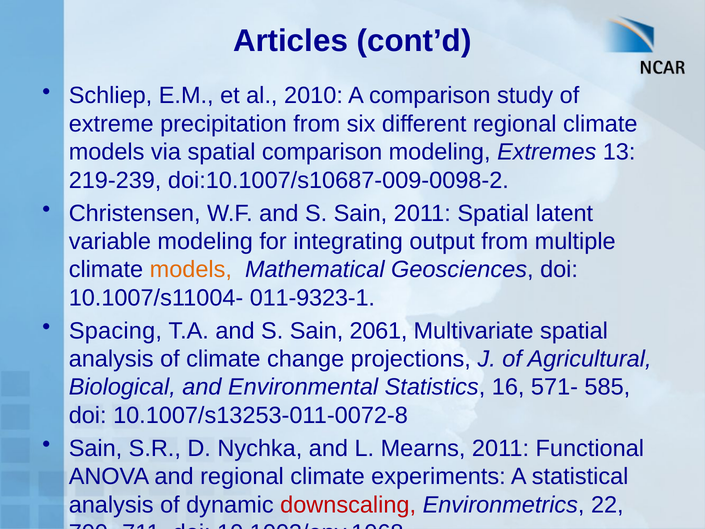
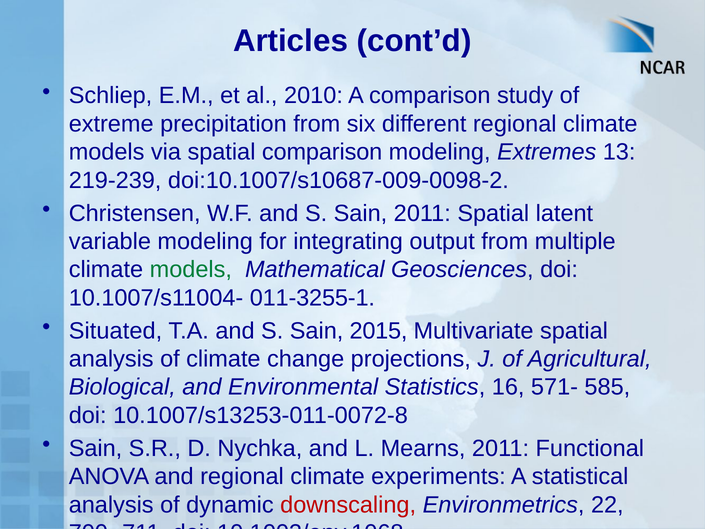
models colour: orange -> green (191, 270)
011-9323-1: 011-9323-1 -> 011-3255-1 (312, 298)
Spacing: Spacing -> Situated (115, 331)
2061: 2061 -> 2015 (378, 331)
